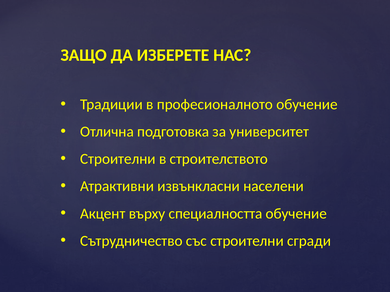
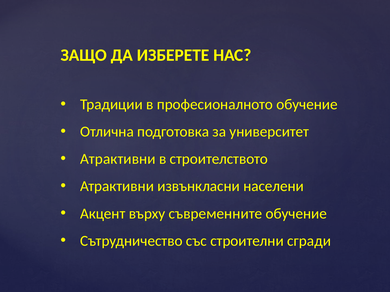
Строителни: Строителни -> Атрактивни (118, 159)
специалността: специалността -> съвременните (215, 214)
